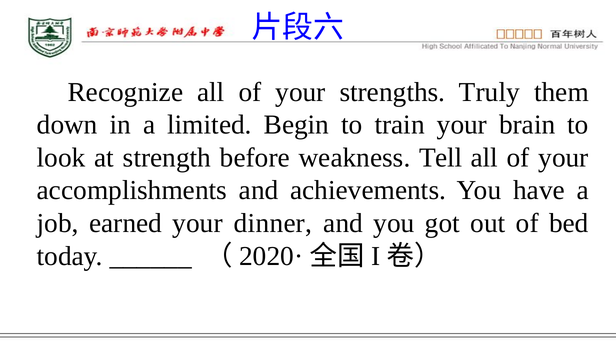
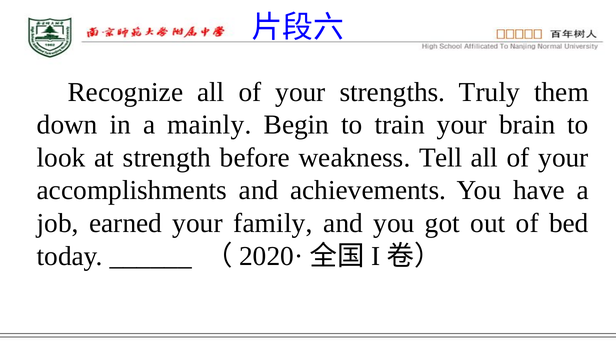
limited: limited -> mainly (209, 125)
dinner: dinner -> family (273, 224)
